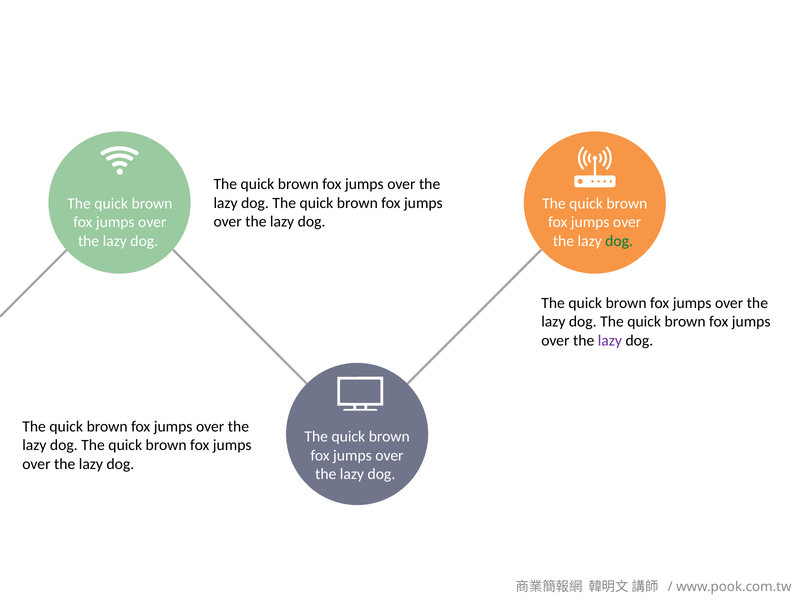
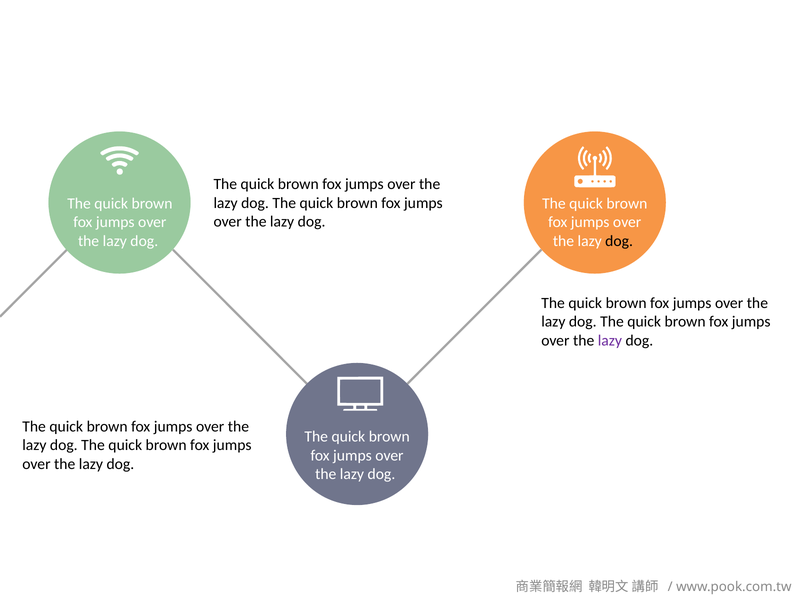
dog colour: green -> black (619, 241)
